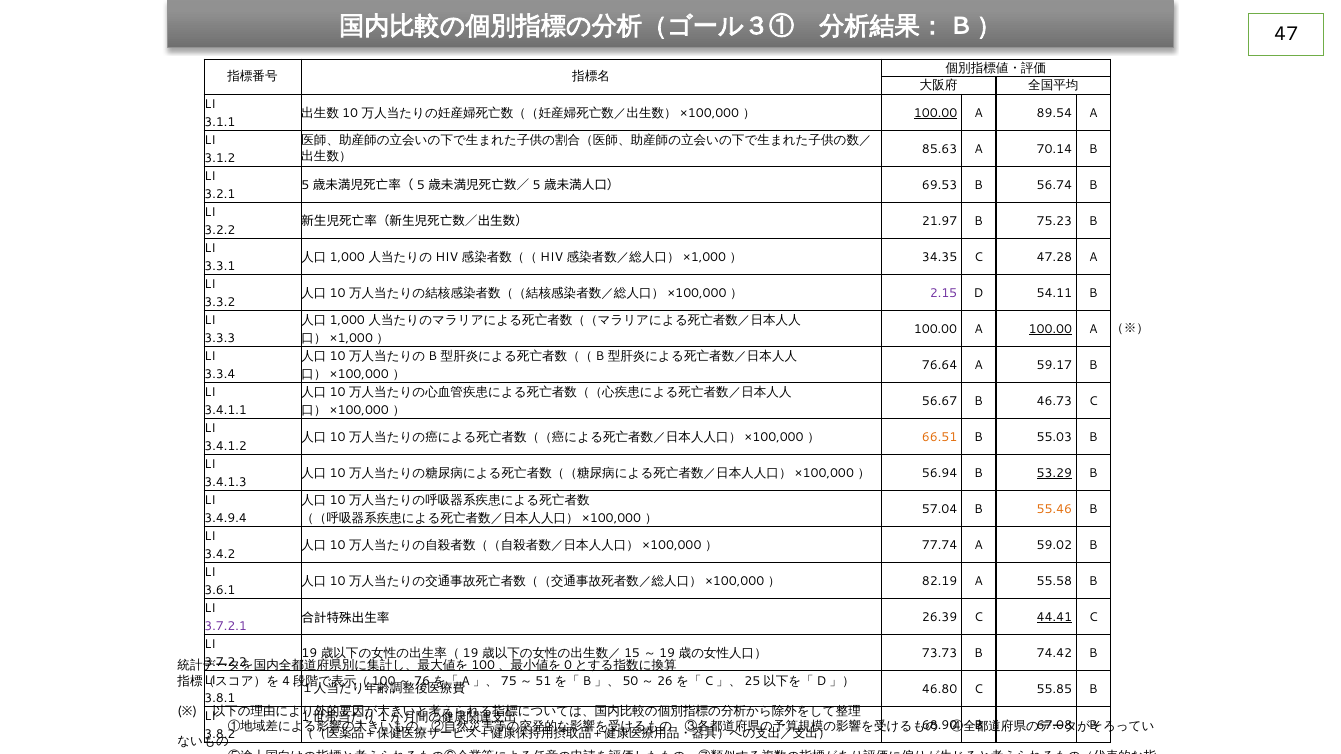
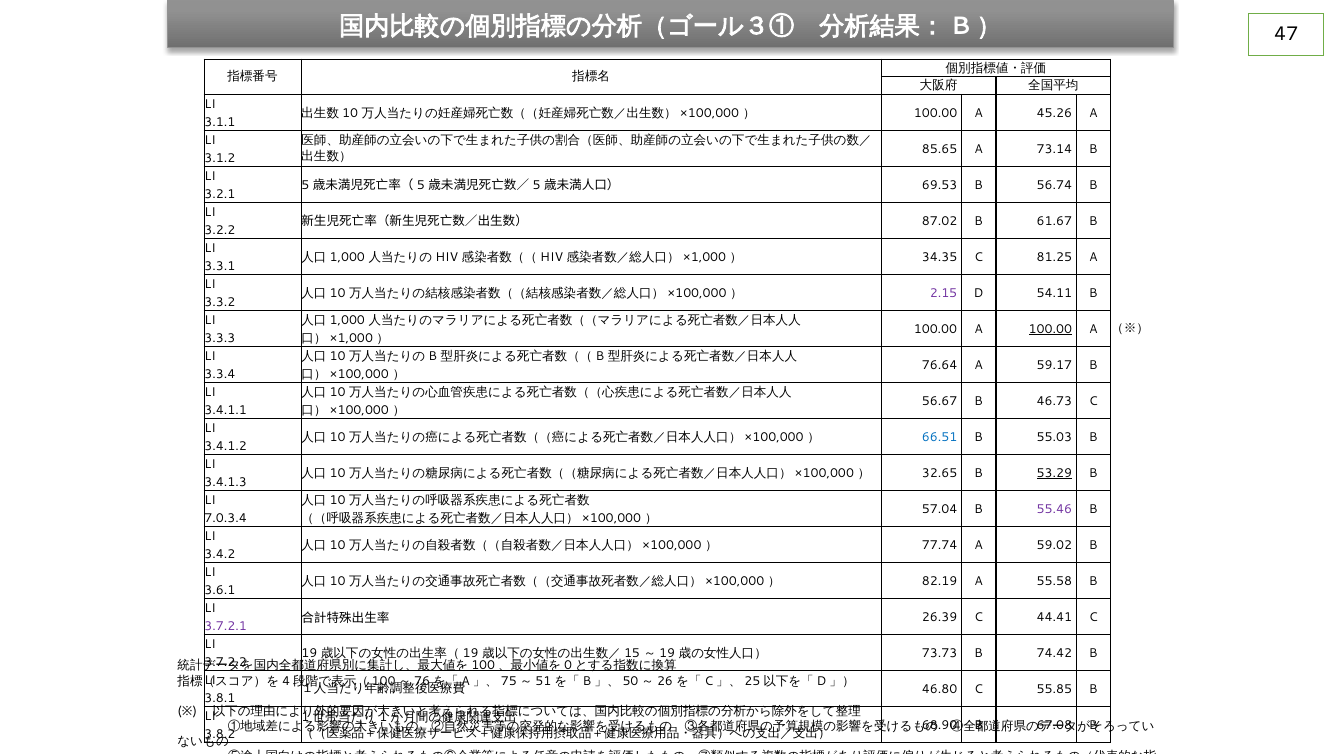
100.00 underline: present -> none (936, 113)
89.54: 89.54 -> 45.26 (1054, 113)
85.63: 85.63 -> 85.65 (940, 149)
70.14: 70.14 -> 73.14 (1054, 149)
21.97: 21.97 -> 87.02 (940, 221)
75.23: 75.23 -> 61.67 (1054, 221)
47.28: 47.28 -> 81.25 (1054, 257)
66.51 colour: orange -> blue (940, 437)
56.94: 56.94 -> 32.65 (940, 473)
55.46 colour: orange -> purple (1054, 509)
3.4.9.4: 3.4.9.4 -> 7.0.3.4 (226, 518)
44.41 underline: present -> none (1054, 618)
